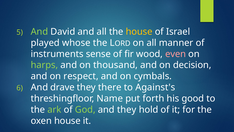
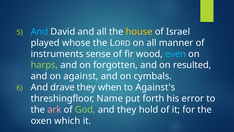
And colour: light green -> light blue (39, 32)
even colour: pink -> light blue (176, 54)
thousand: thousand -> forgotten (116, 65)
decision: decision -> resulted (192, 65)
respect: respect -> against (81, 76)
there: there -> when (110, 87)
good: good -> error (193, 98)
ark colour: light green -> pink (54, 109)
oxen house: house -> which (67, 120)
